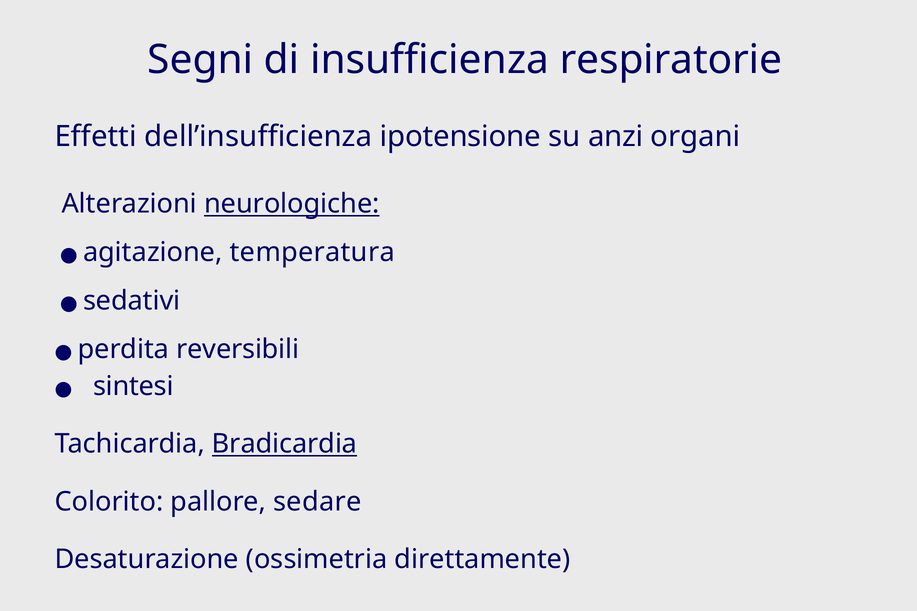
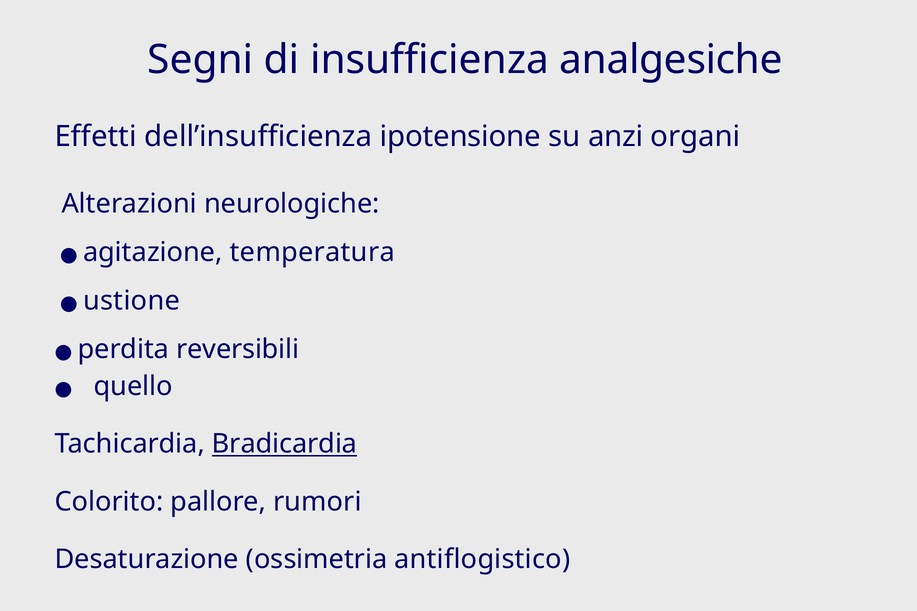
respiratorie: respiratorie -> analgesiche (671, 60)
neurologiche underline: present -> none (292, 204)
sedativi: sedativi -> ustione (132, 301)
sintesi: sintesi -> quello (133, 386)
sedare: sedare -> rumori (317, 502)
direttamente: direttamente -> antiflogistico (482, 560)
